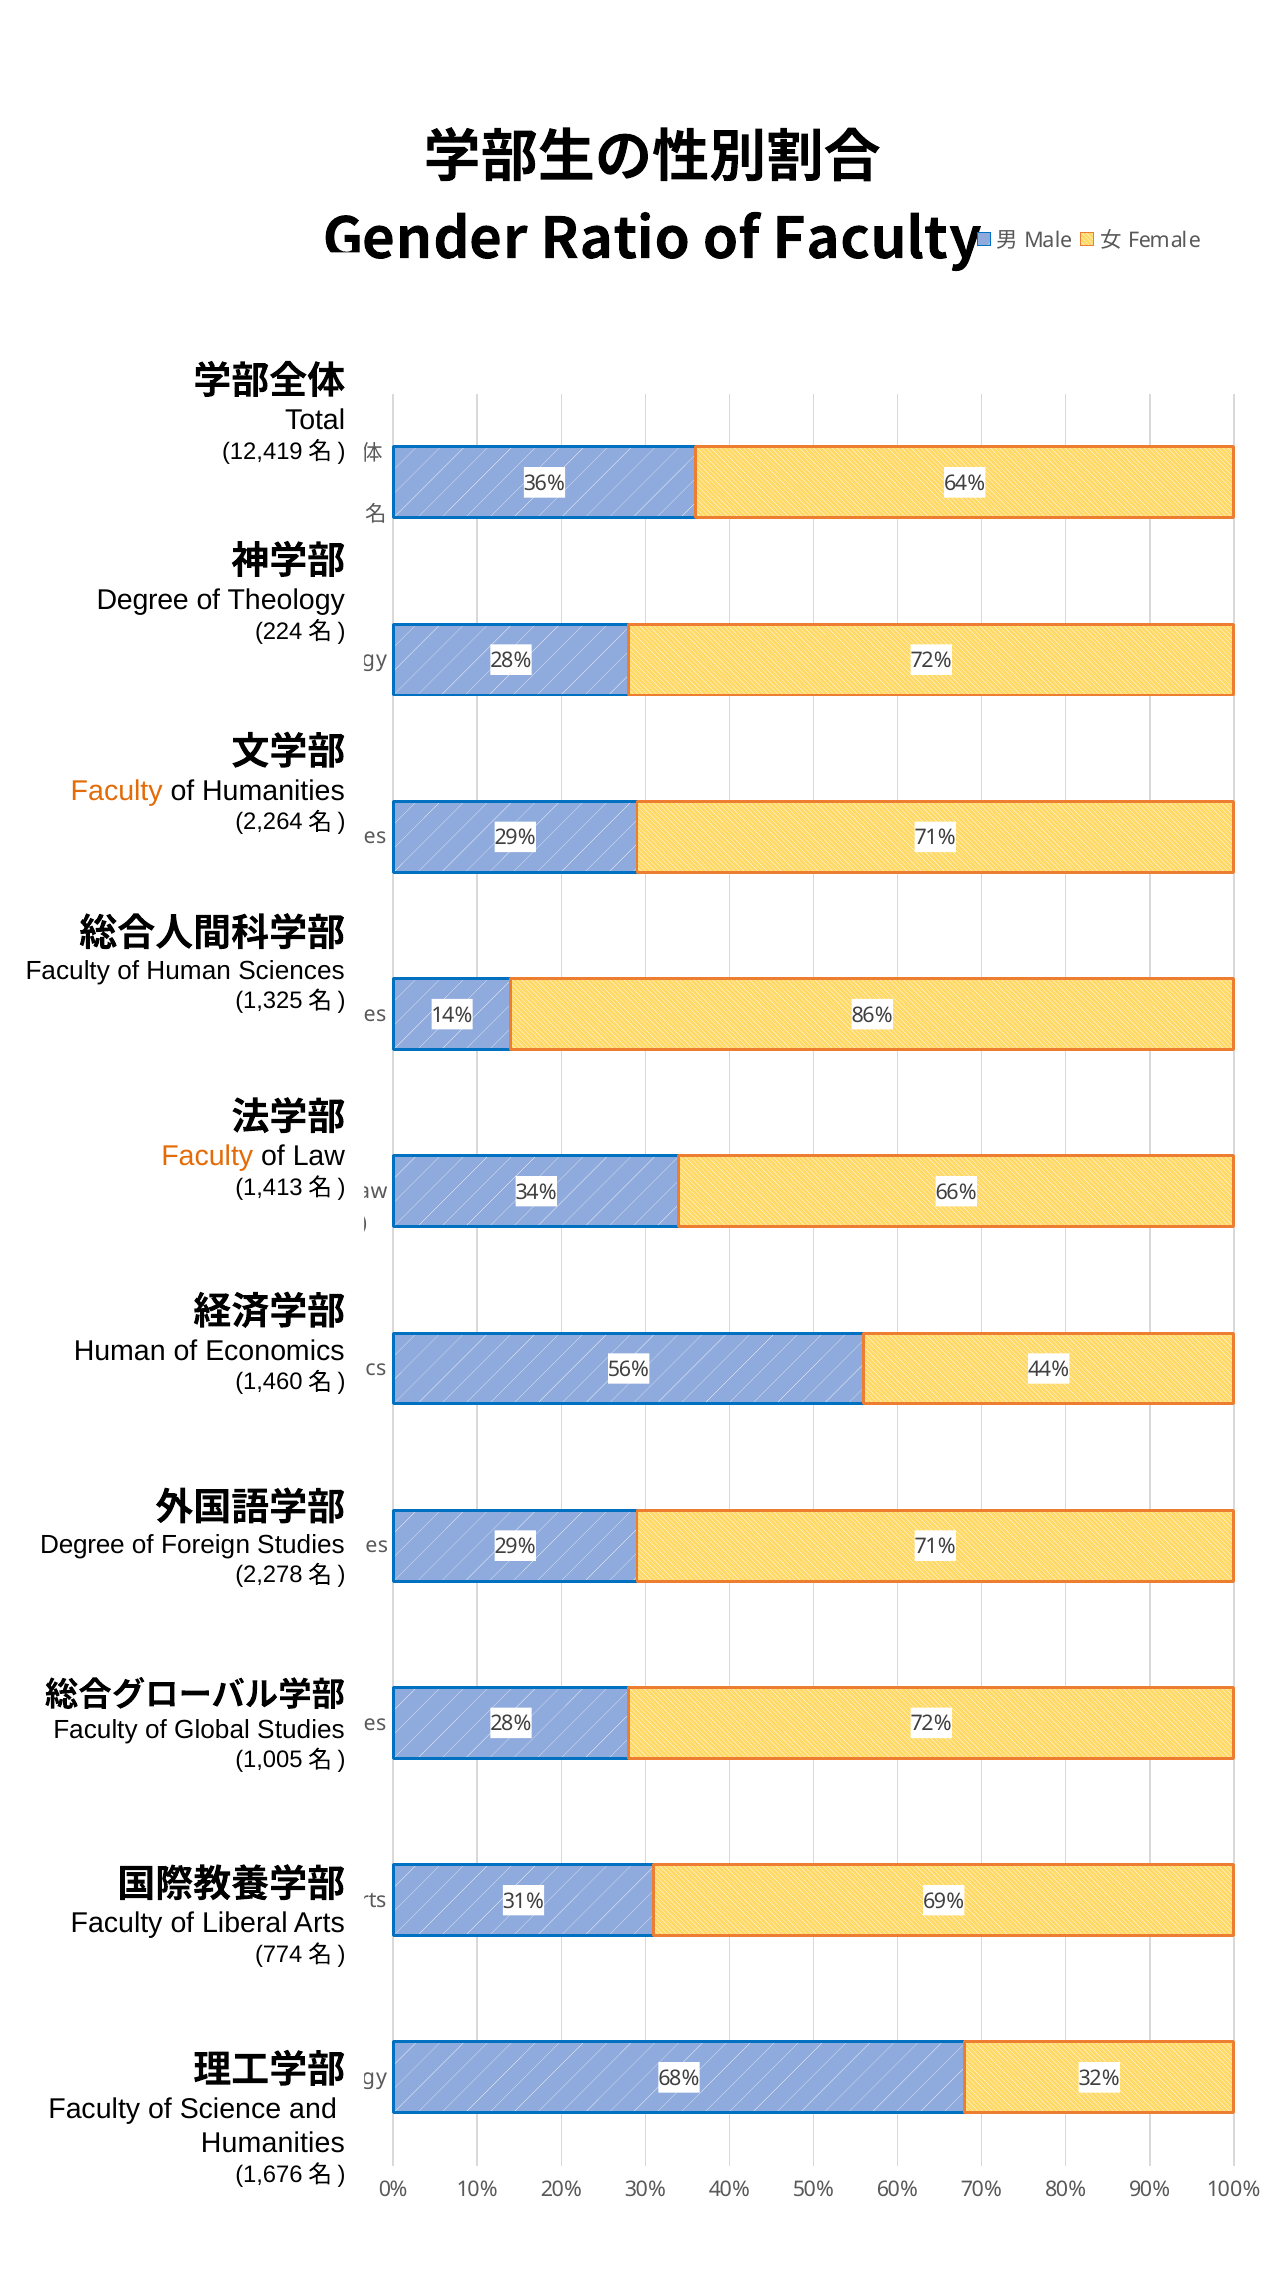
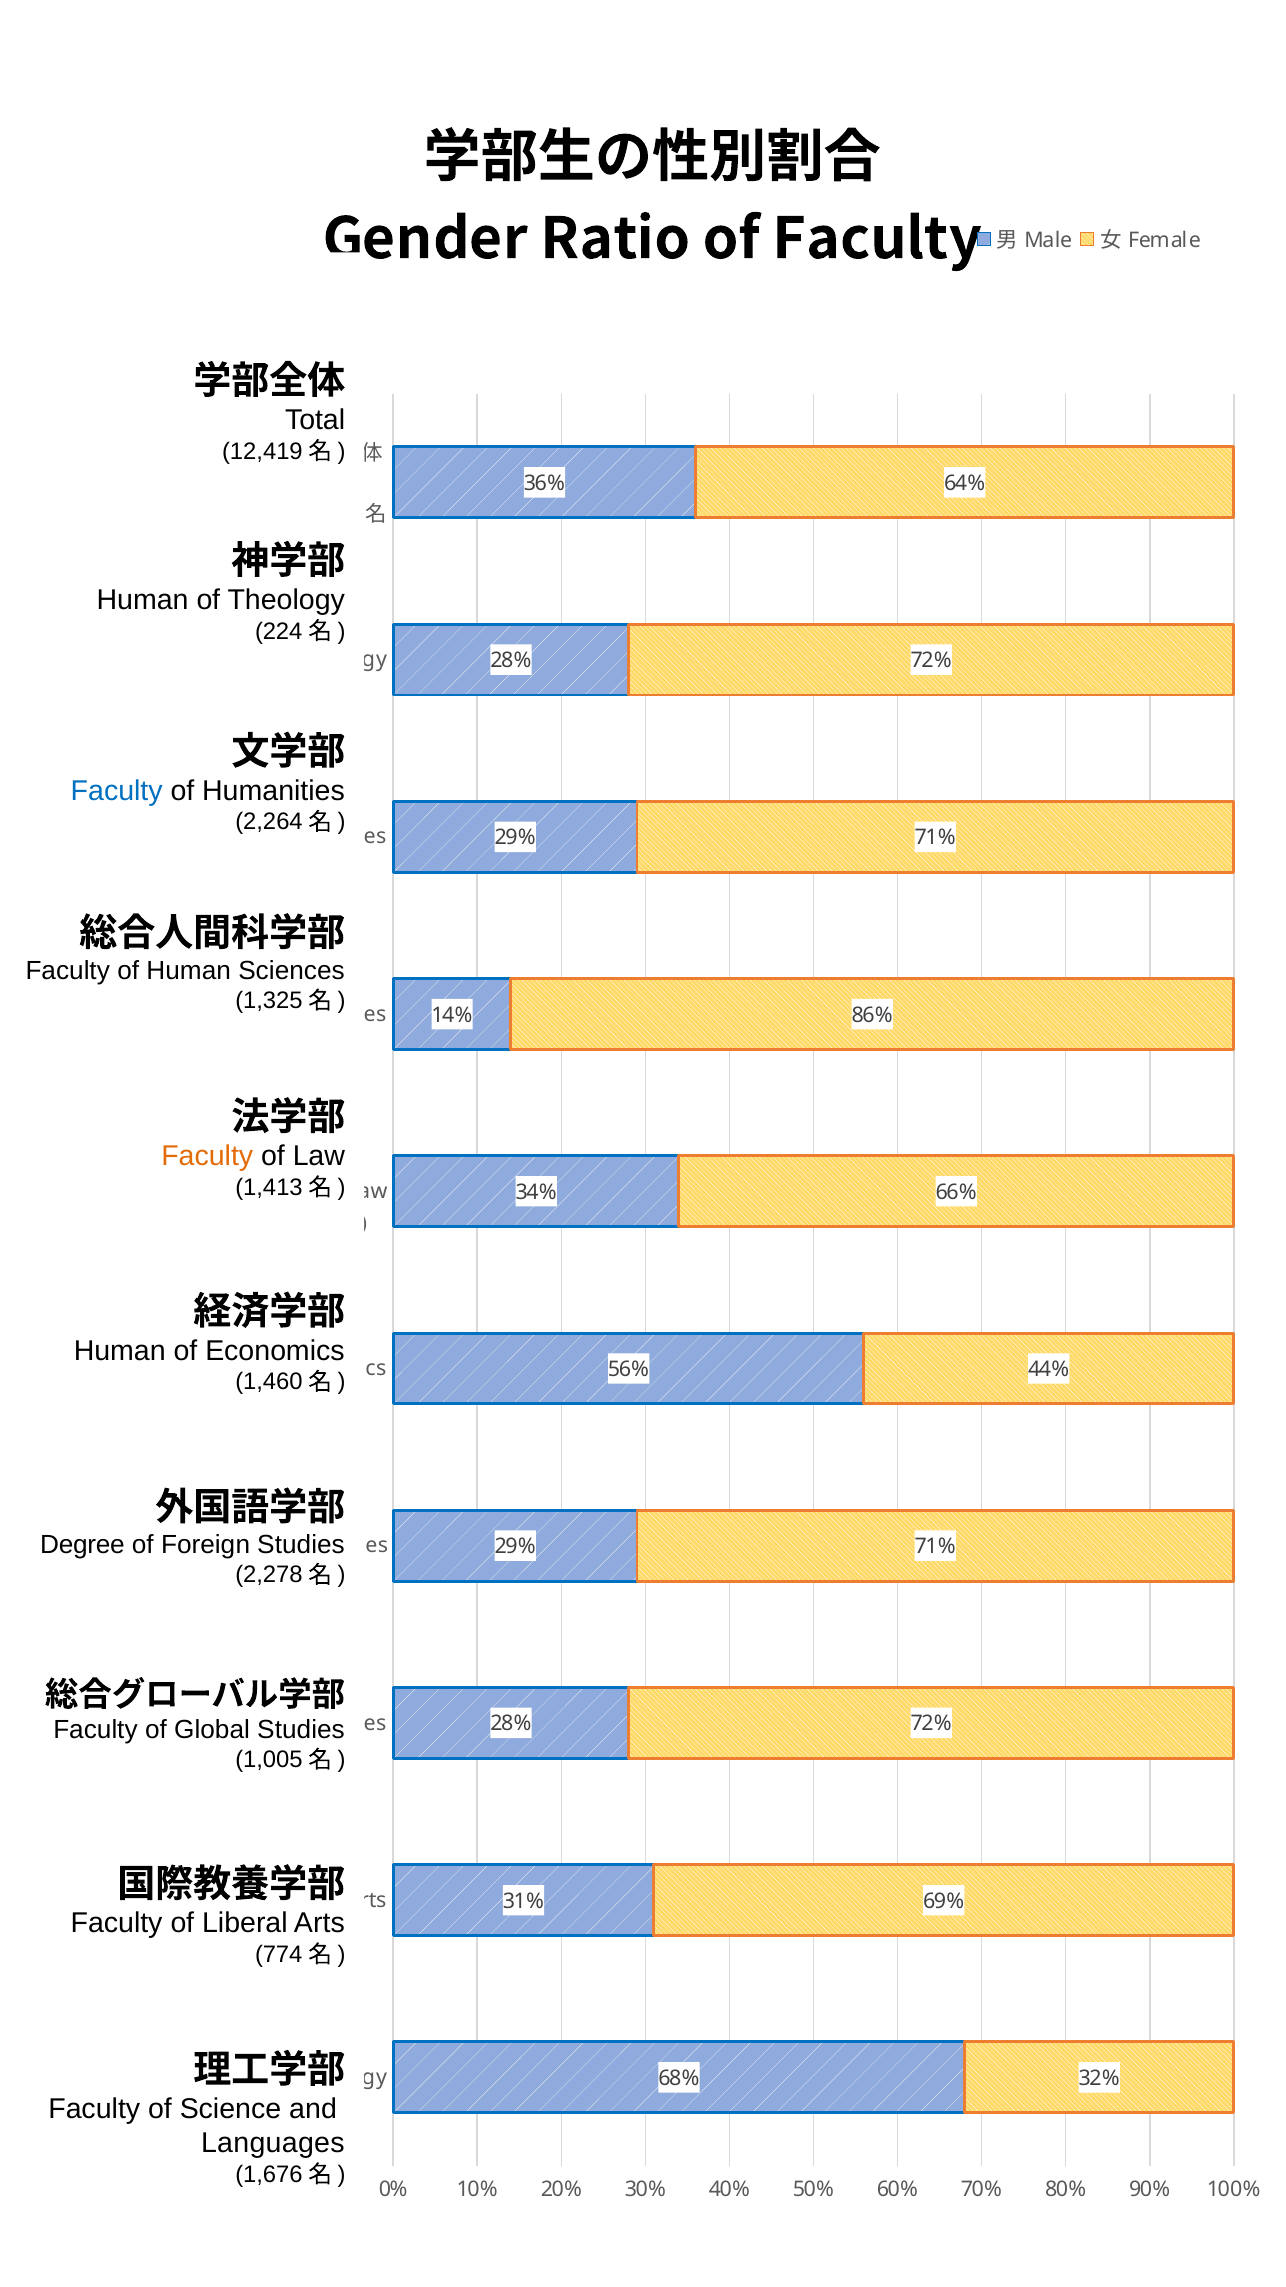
Degree: Degree -> Human (143, 600)
Faculty colour: orange -> blue (117, 791)
Humanities: Humanities -> Languages (273, 2143)
